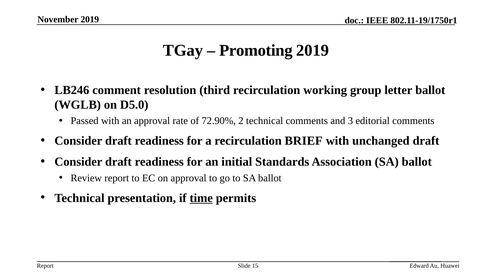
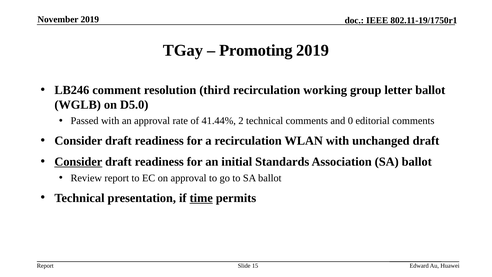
72.90%: 72.90% -> 41.44% (219, 121)
3: 3 -> 0 (350, 121)
BRIEF: BRIEF -> WLAN (304, 141)
Consider underline: none -> present (78, 161)
